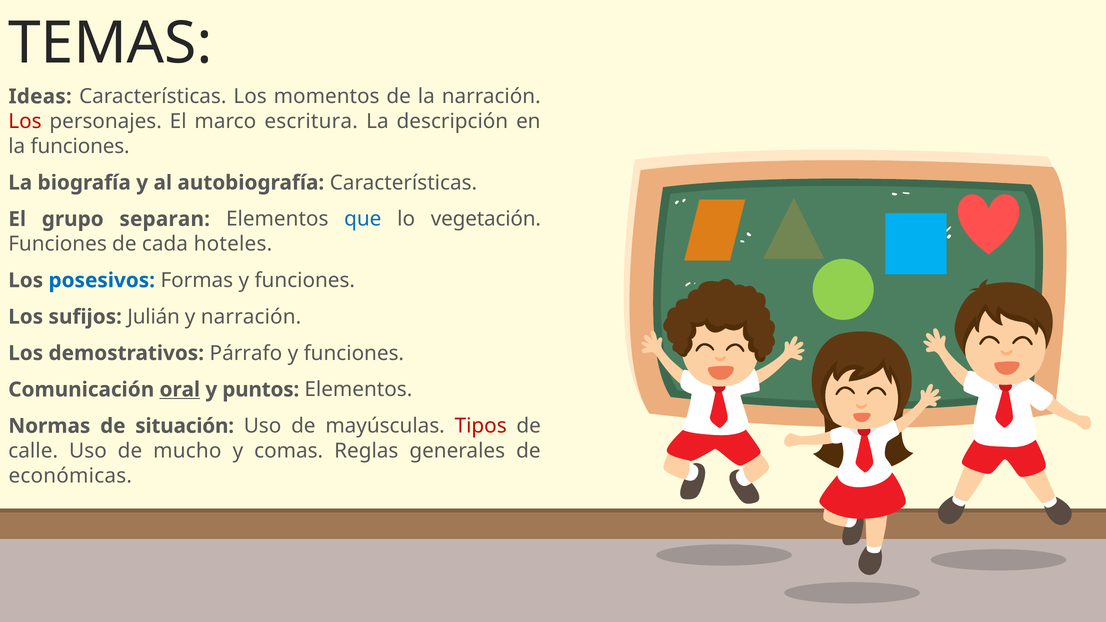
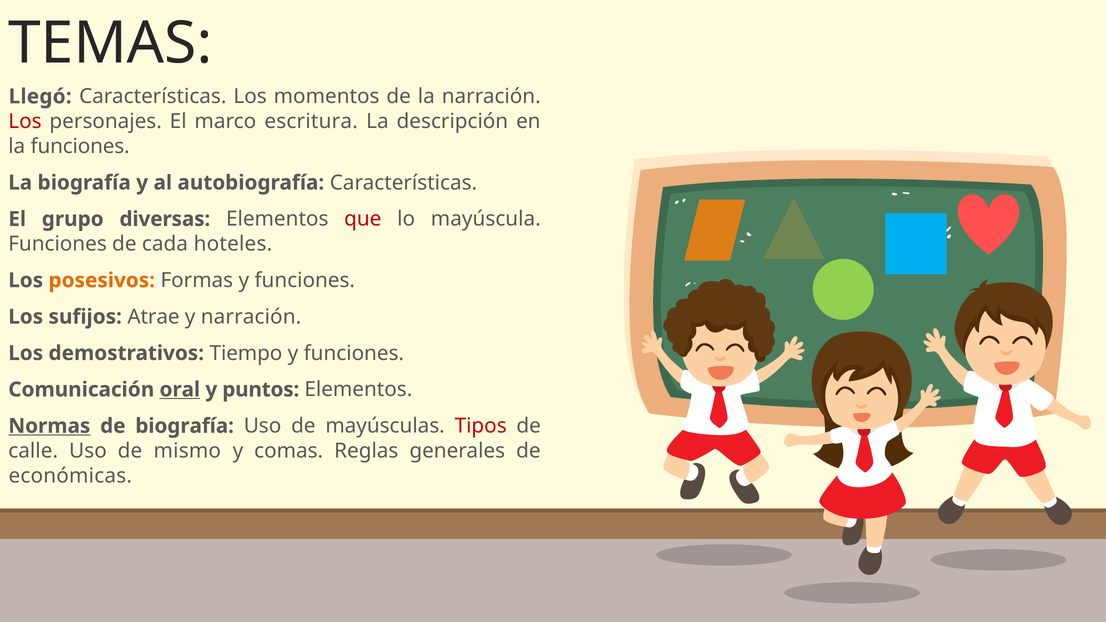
Ideas: Ideas -> Llegó (40, 97)
separan: separan -> diversas (165, 219)
que colour: blue -> red (363, 219)
vegetación: vegetación -> mayúscula (486, 219)
posesivos colour: blue -> orange (102, 280)
Julián: Julián -> Atrae (154, 317)
Párrafo: Párrafo -> Tiempo (246, 353)
Normas underline: none -> present (49, 426)
de situación: situación -> biografía (185, 426)
mucho: mucho -> mismo (187, 451)
